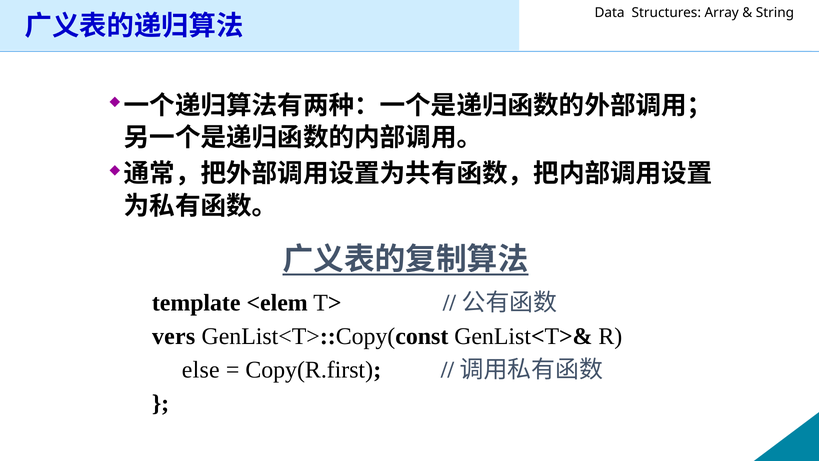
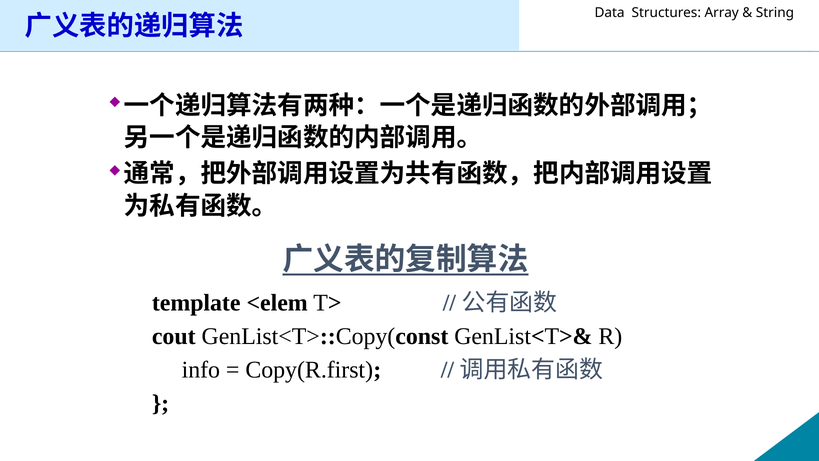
vers: vers -> cout (174, 336)
else: else -> info (201, 370)
